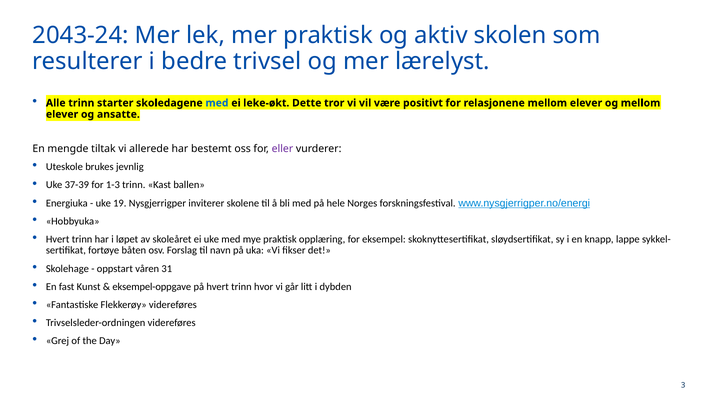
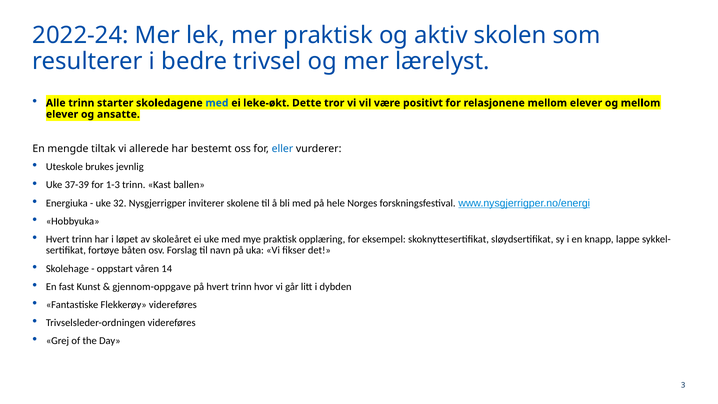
2043-24: 2043-24 -> 2022-24 (81, 35)
eller colour: purple -> blue (282, 149)
19: 19 -> 32 (120, 203)
31: 31 -> 14 (167, 268)
eksempel-oppgave: eksempel-oppgave -> gjennom-oppgave (152, 287)
